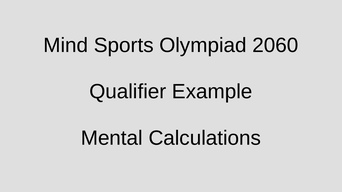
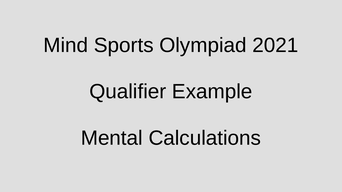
2060: 2060 -> 2021 (275, 45)
